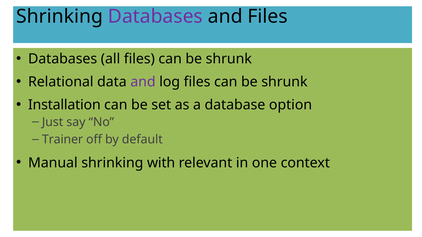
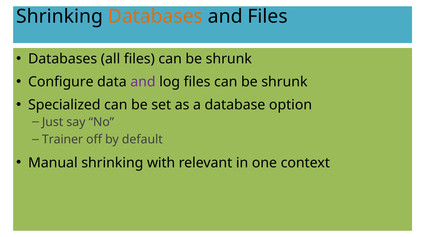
Databases colour: purple -> orange (155, 16)
Relational: Relational -> Configure (61, 82)
Installation: Installation -> Specialized (64, 105)
